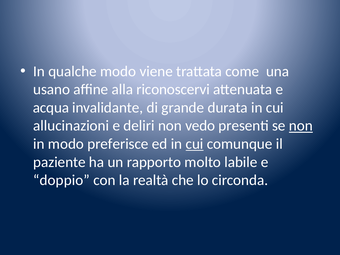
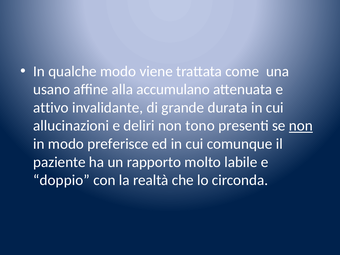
riconoscervi: riconoscervi -> accumulano (173, 89)
acqua: acqua -> attivo (51, 108)
vedo: vedo -> tono (200, 126)
cui underline: present -> none (195, 144)
